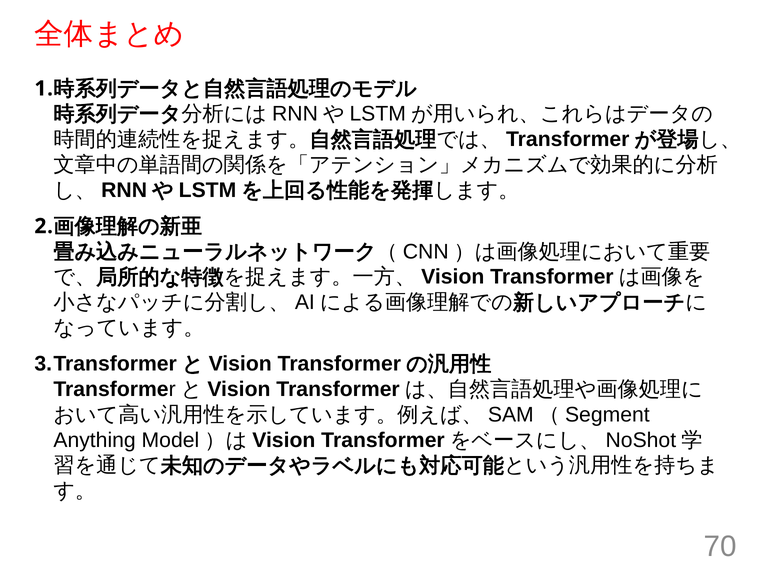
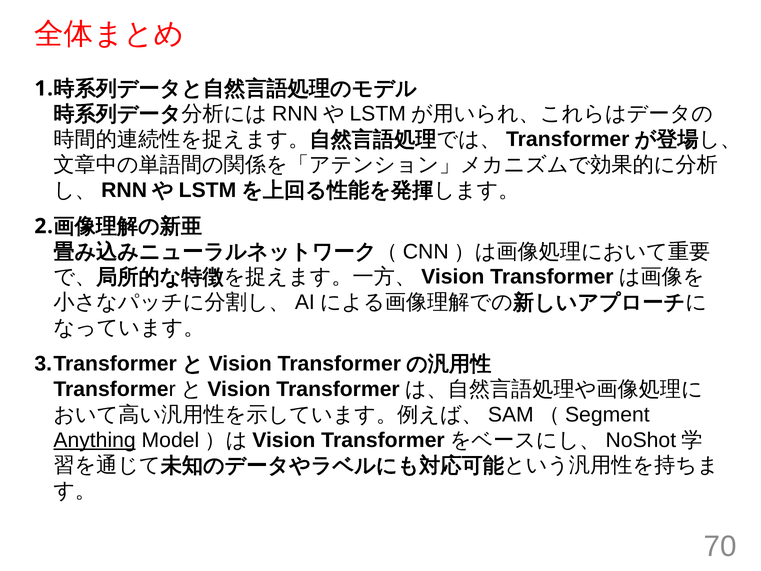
Anything underline: none -> present (95, 440)
